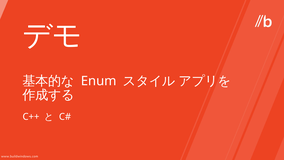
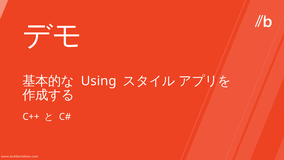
Enum: Enum -> Using (99, 81)
